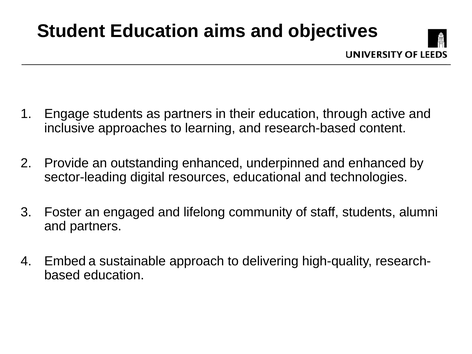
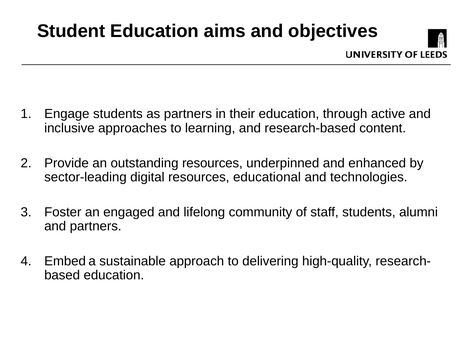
outstanding enhanced: enhanced -> resources (212, 163)
